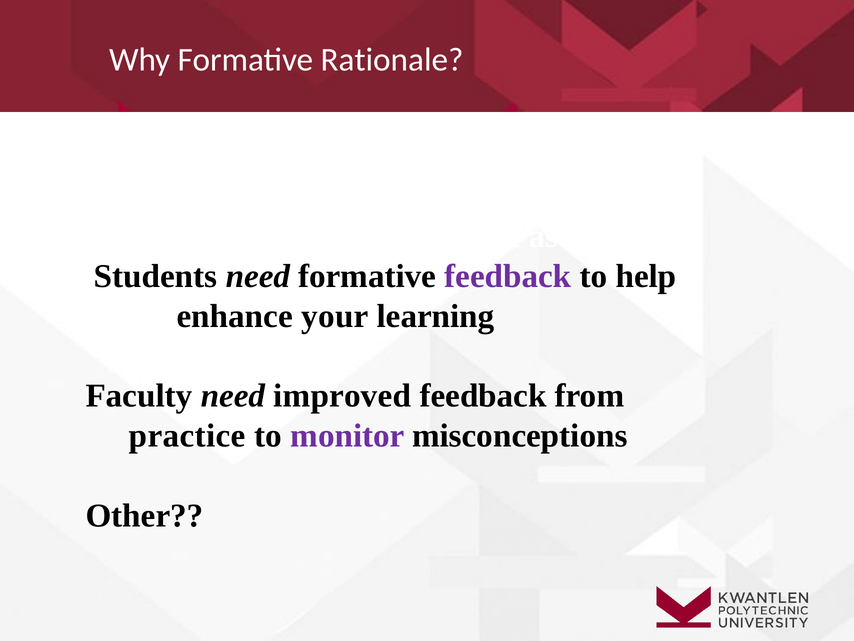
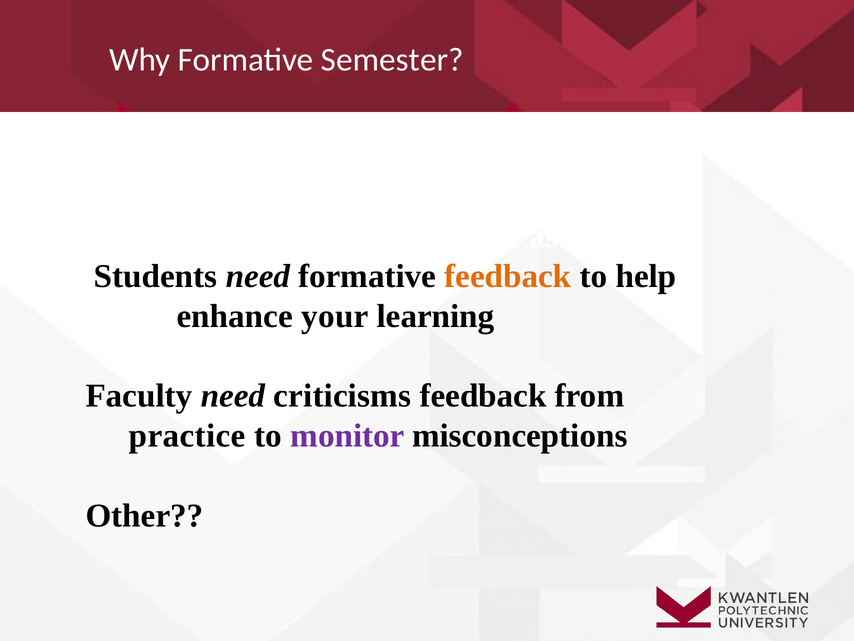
Rationale: Rationale -> Semester (392, 60)
feedback colour: purple -> orange (508, 276)
improved: improved -> criticisms (342, 396)
